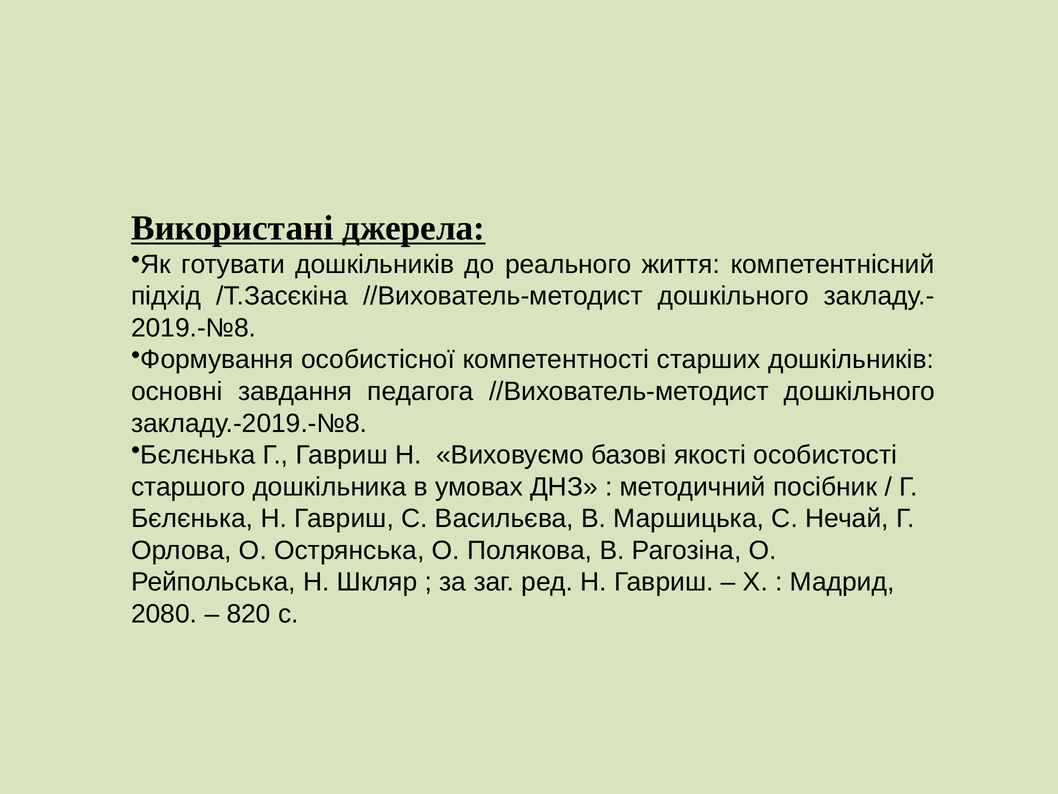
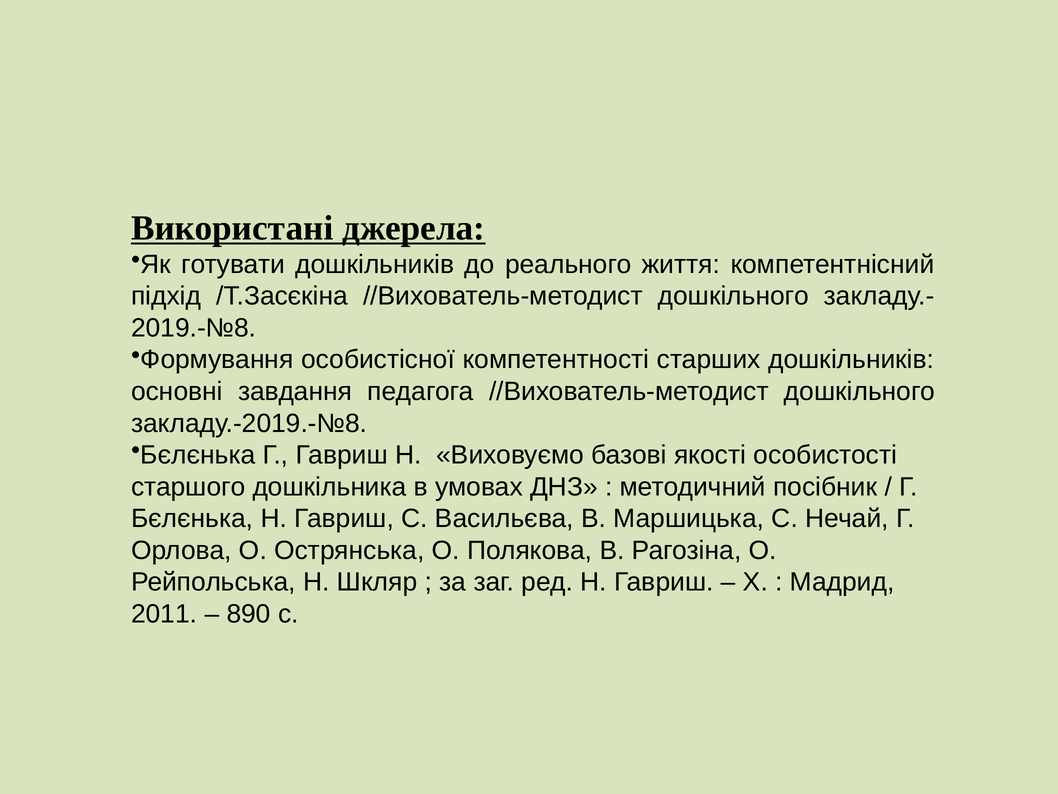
2080: 2080 -> 2011 (164, 613)
820: 820 -> 890 (249, 613)
